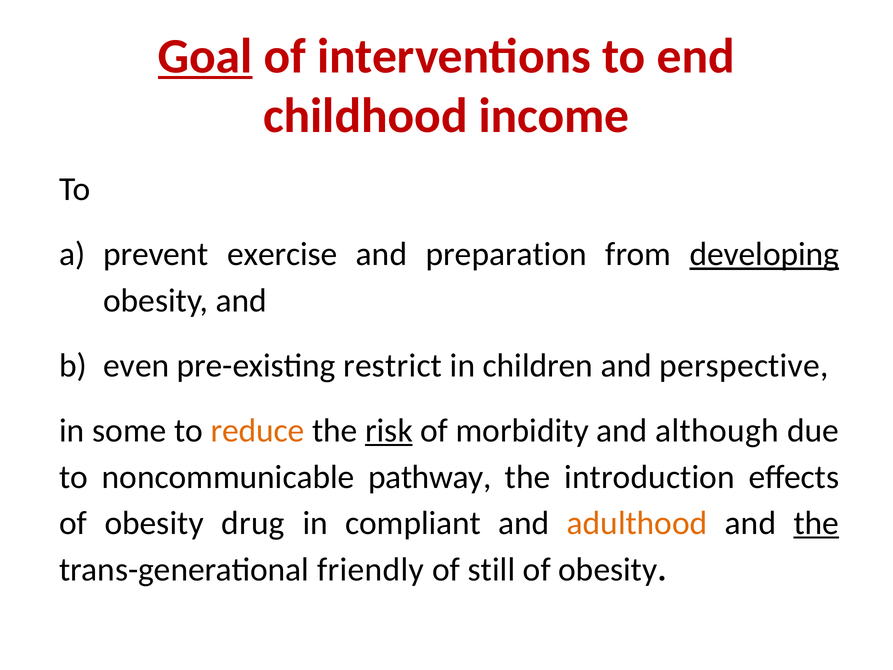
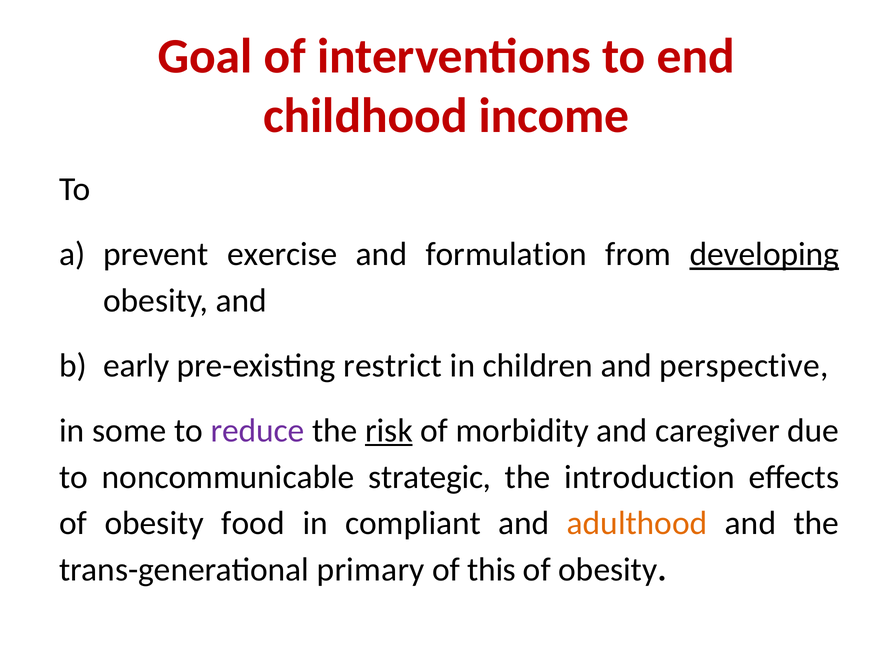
Goal underline: present -> none (205, 56)
preparation: preparation -> formulation (506, 254)
even: even -> early (136, 366)
reduce colour: orange -> purple (258, 431)
although: although -> caregiver (717, 431)
pathway: pathway -> strategic (430, 477)
drug: drug -> food (253, 523)
the underline: present -> none (816, 523)
friendly: friendly -> primary (371, 569)
still: still -> this (492, 569)
